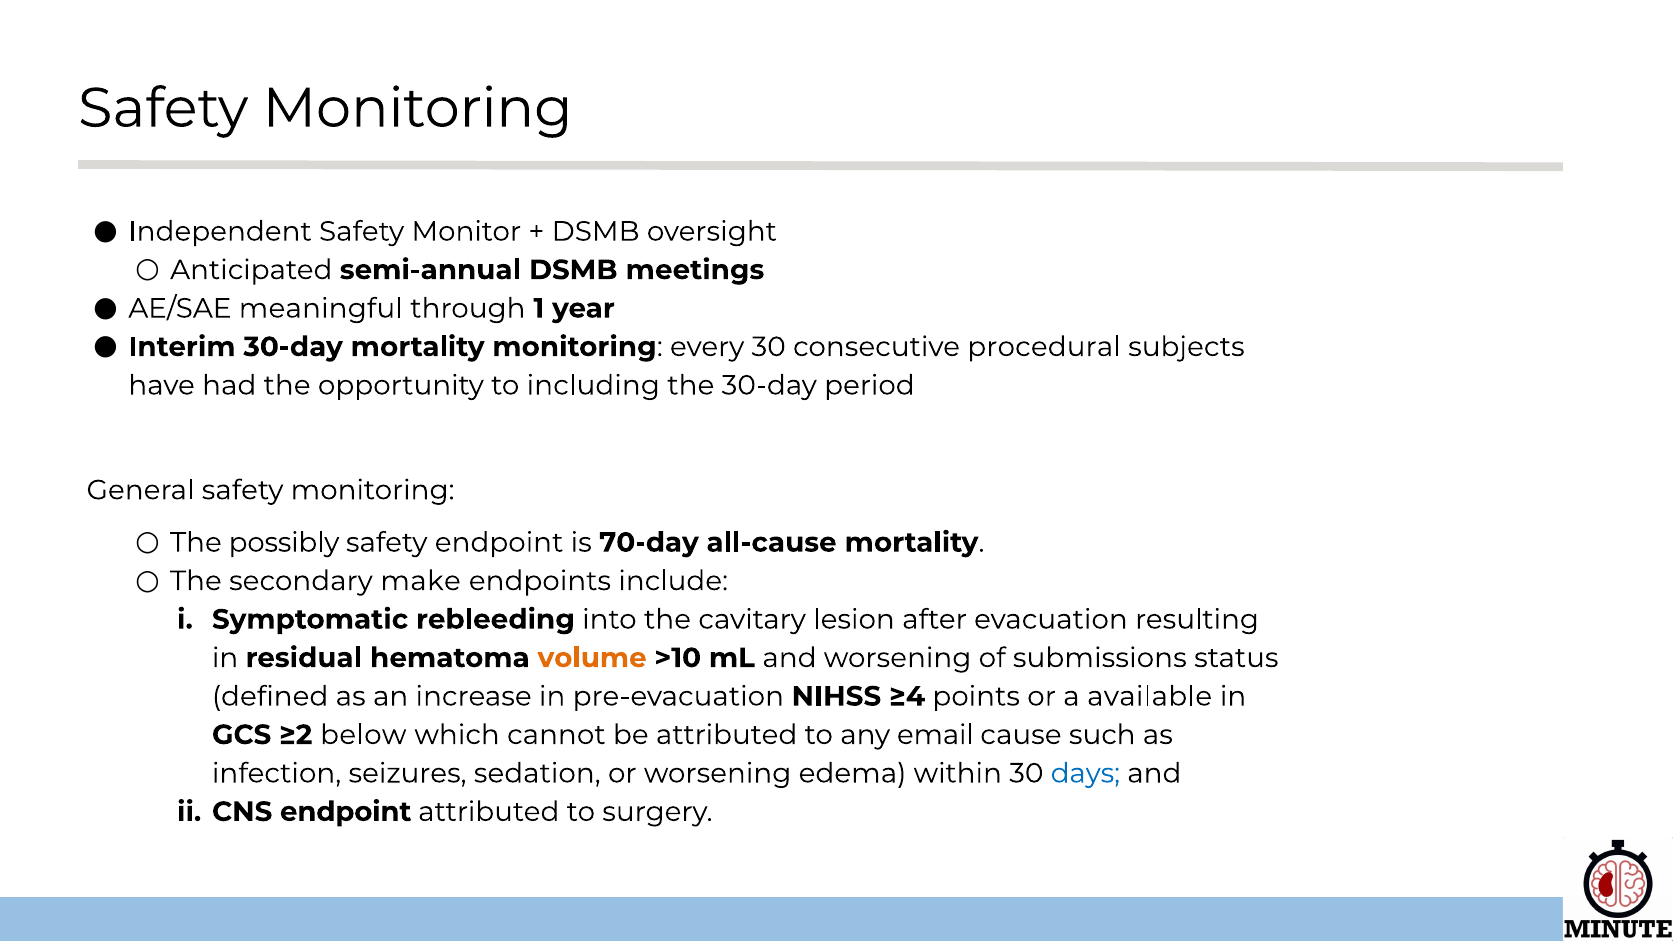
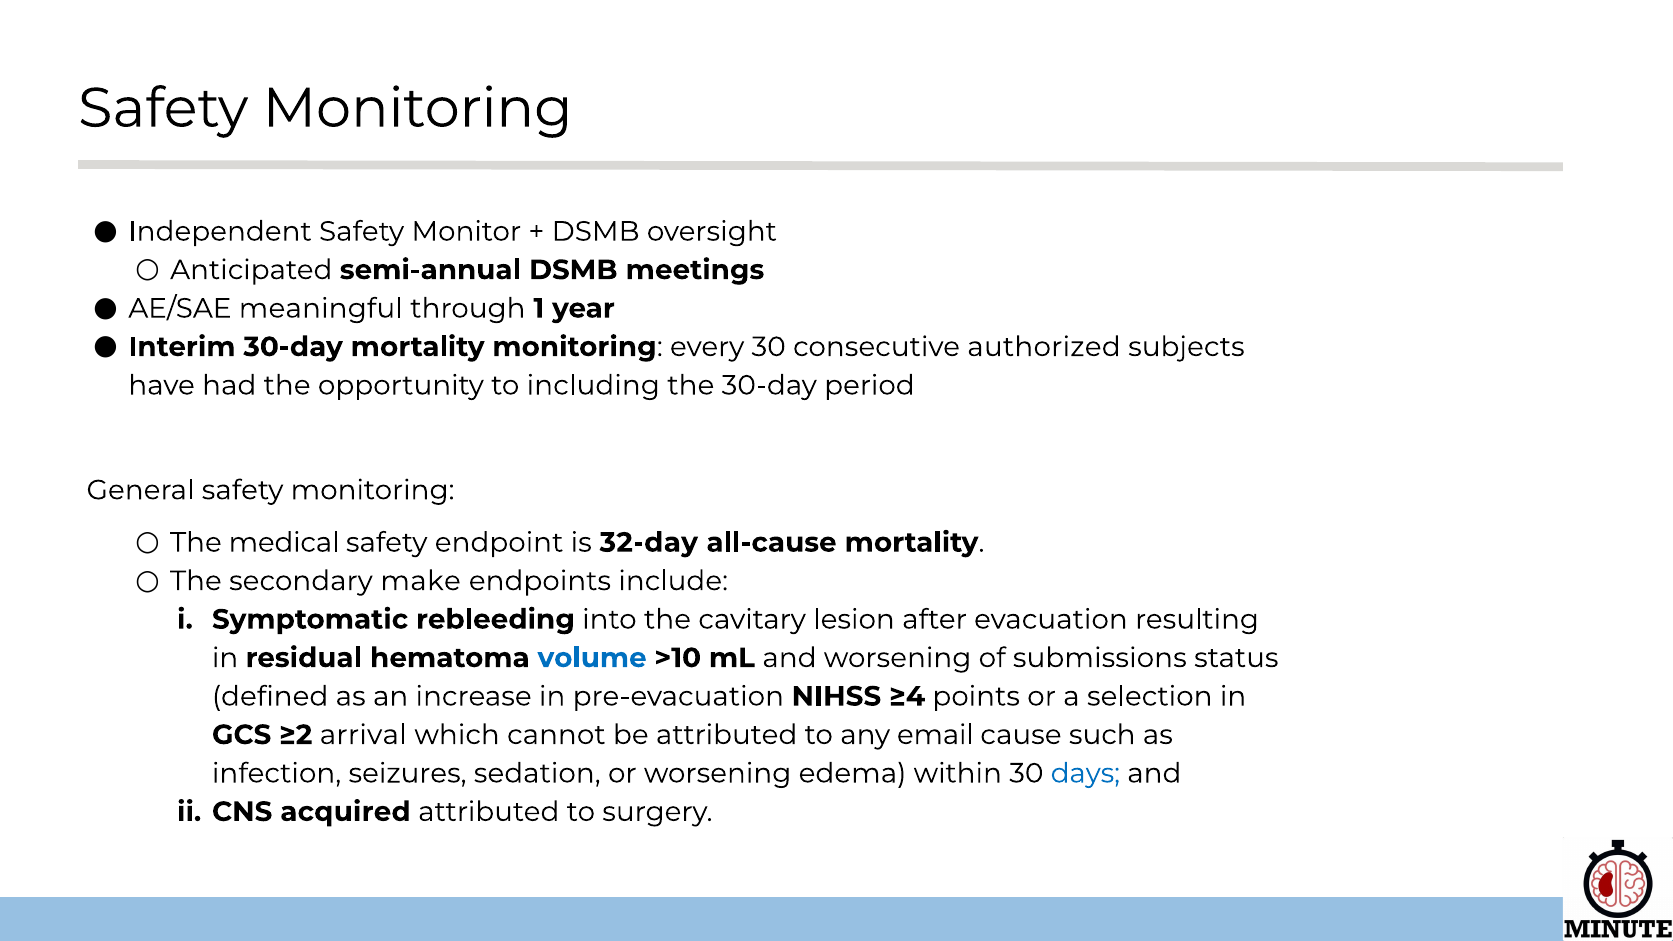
procedural: procedural -> authorized (1044, 347)
possibly: possibly -> medical (284, 543)
70-day: 70-day -> 32-day (649, 543)
volume colour: orange -> blue (592, 658)
available: available -> selection (1150, 696)
below: below -> arrival (363, 735)
CNS endpoint: endpoint -> acquired (345, 812)
